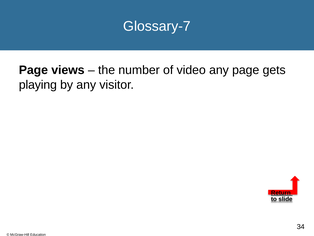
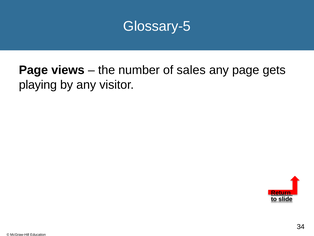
Glossary-7: Glossary-7 -> Glossary-5 (157, 26)
video: video -> sales (191, 70)
